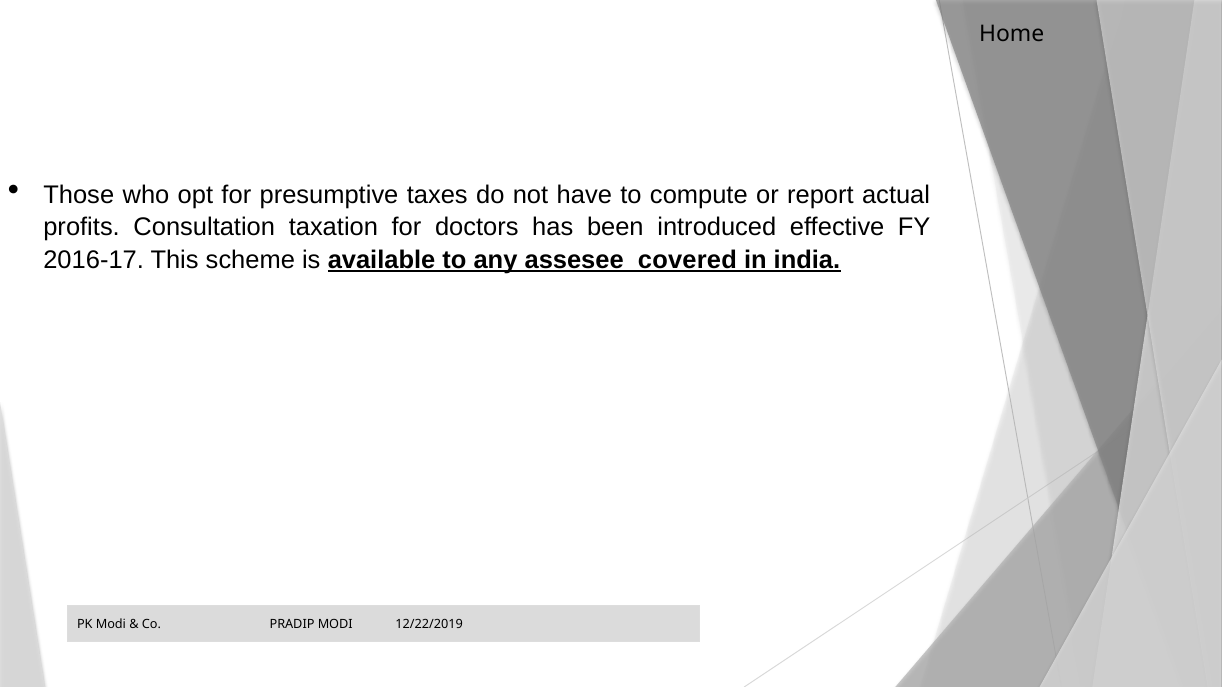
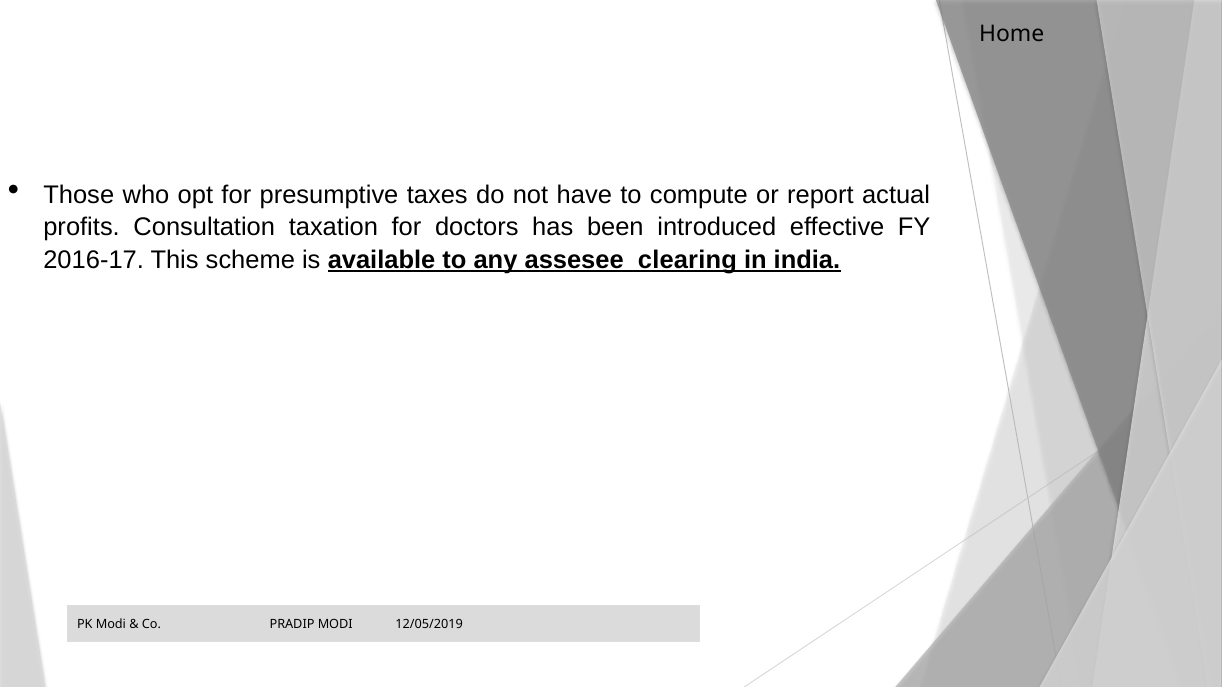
covered: covered -> clearing (687, 260)
12/22/2019: 12/22/2019 -> 12/05/2019 (429, 625)
